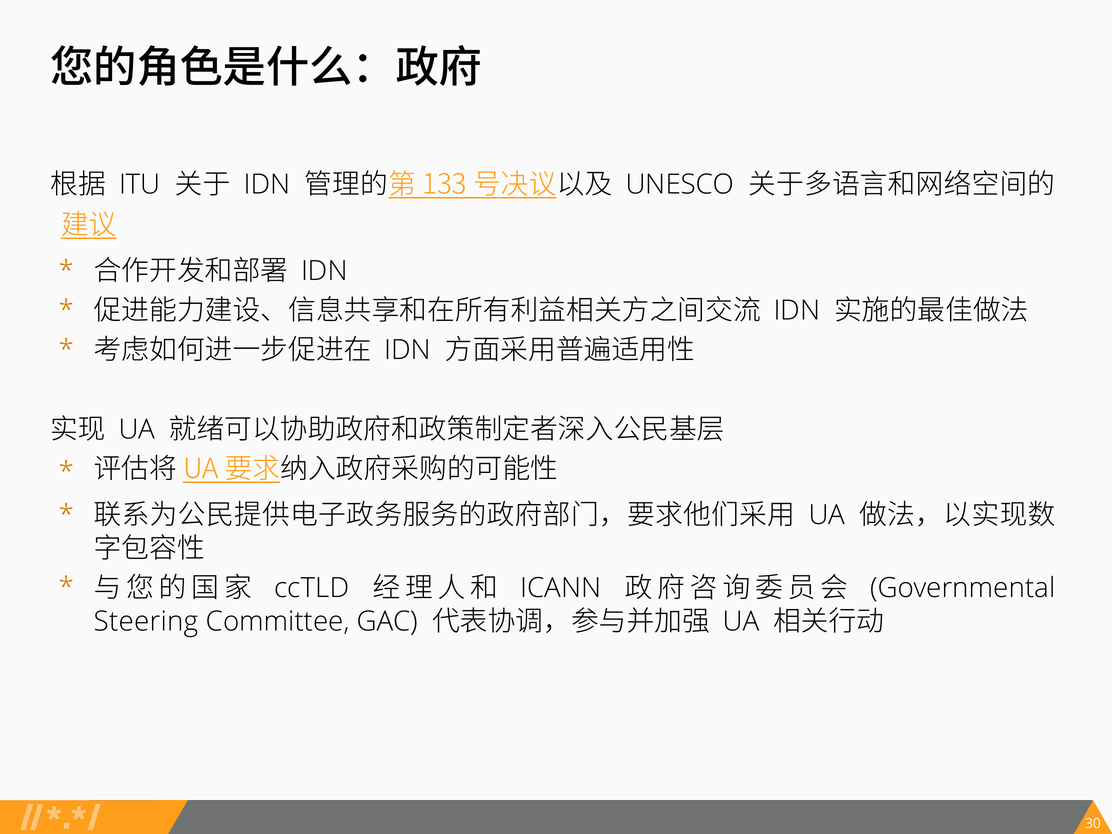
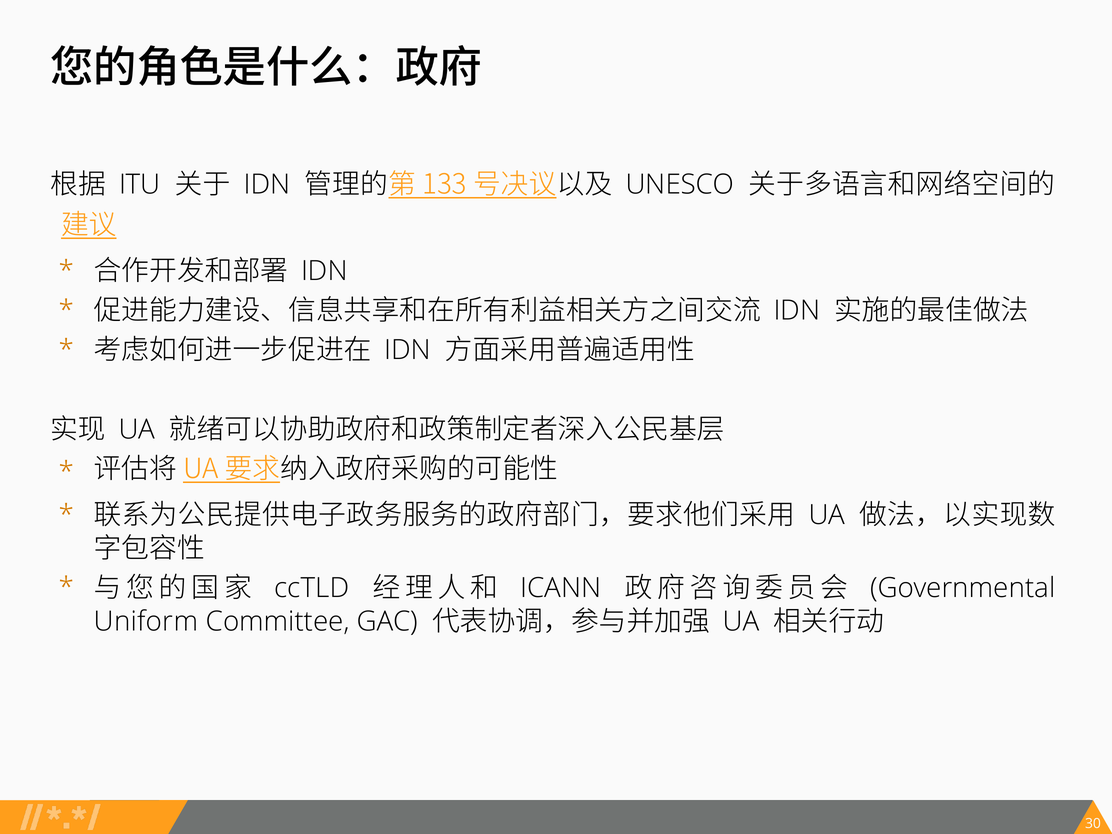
Steering: Steering -> Uniform (146, 622)
